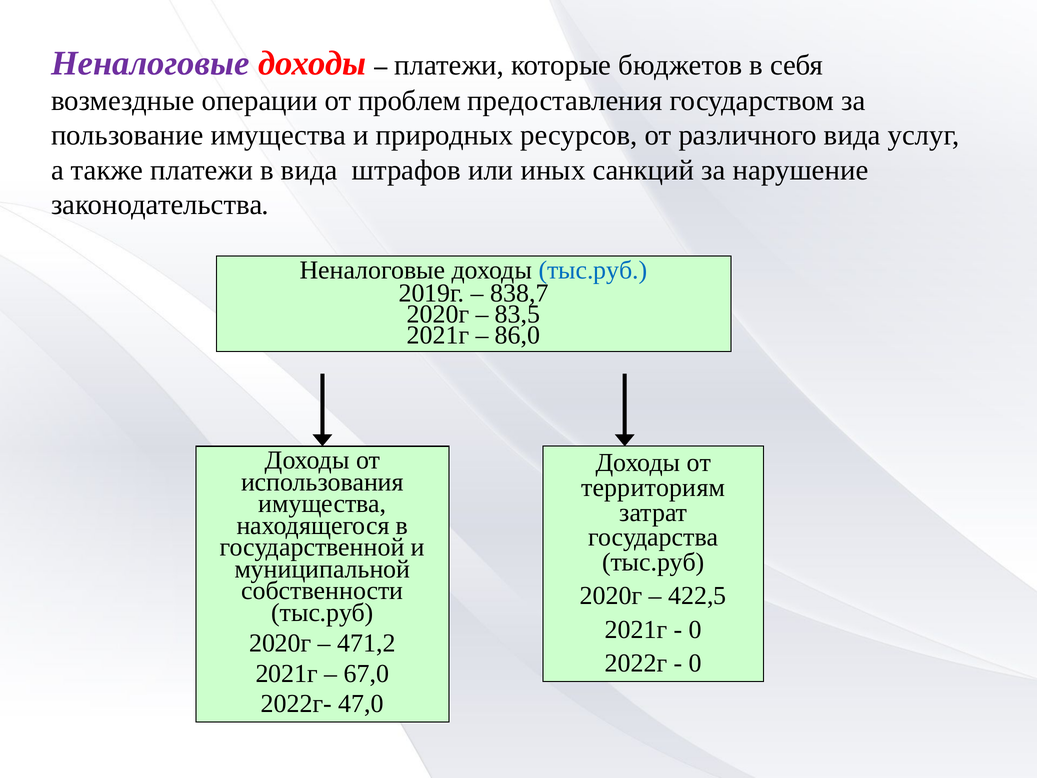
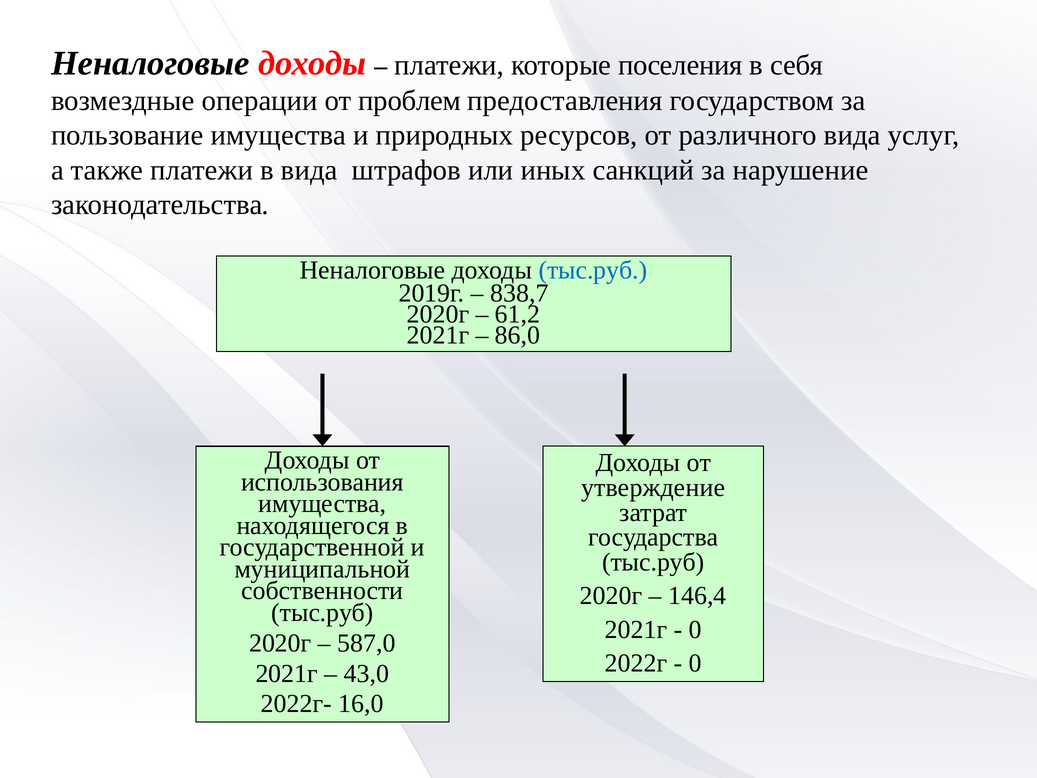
Неналоговые colour: purple -> black (150, 63)
бюджетов: бюджетов -> поселения (680, 65)
83,5: 83,5 -> 61,2 (518, 314)
территориям: территориям -> утверждение (653, 487)
422,5: 422,5 -> 146,4 (697, 596)
471,2: 471,2 -> 587,0 (366, 643)
67,0: 67,0 -> 43,0 (366, 673)
47,0: 47,0 -> 16,0 (361, 704)
